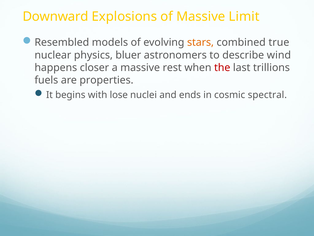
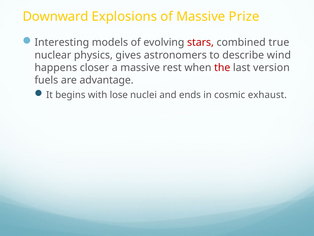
Limit: Limit -> Prize (244, 17)
Resembled: Resembled -> Interesting (62, 42)
stars colour: orange -> red (200, 42)
bluer: bluer -> gives (128, 55)
trillions: trillions -> version (271, 68)
properties: properties -> advantage (107, 80)
spectral: spectral -> exhaust (267, 95)
